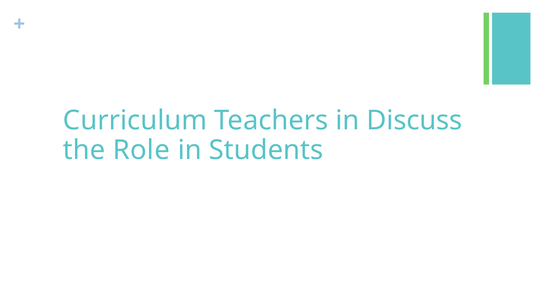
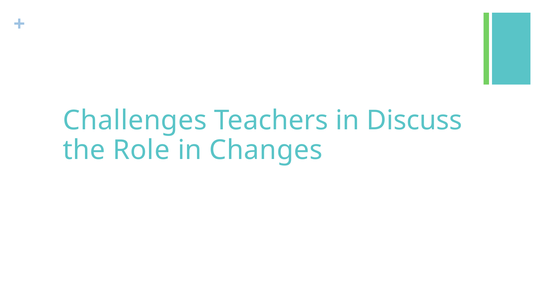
Curriculum: Curriculum -> Challenges (135, 121)
Students: Students -> Changes (266, 150)
